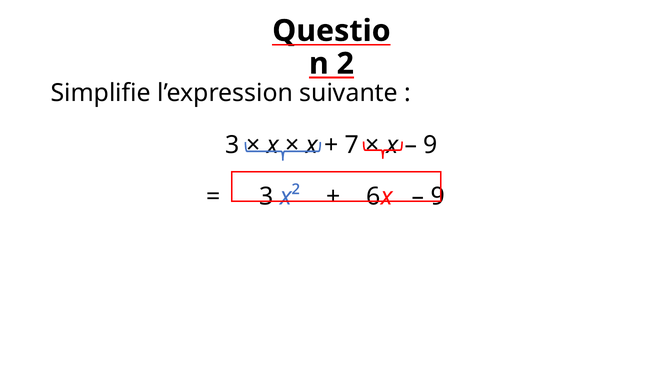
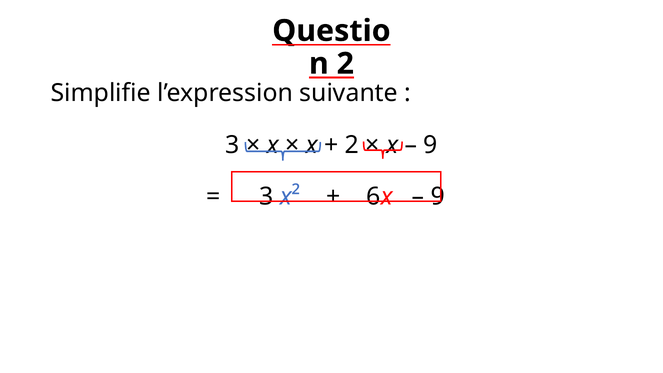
7: 7 -> 2 (352, 145)
